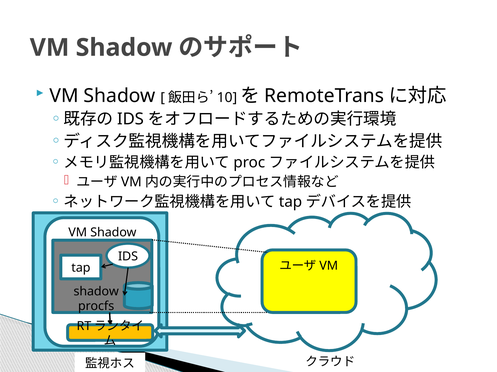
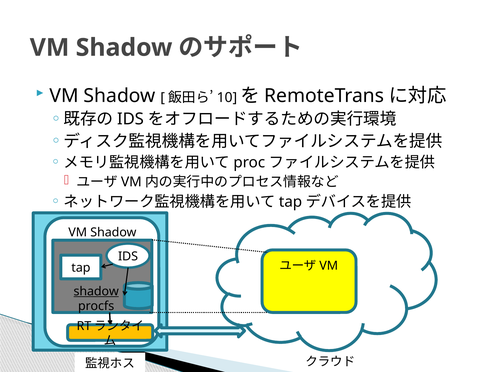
shadow underline: none -> present (96, 292)
